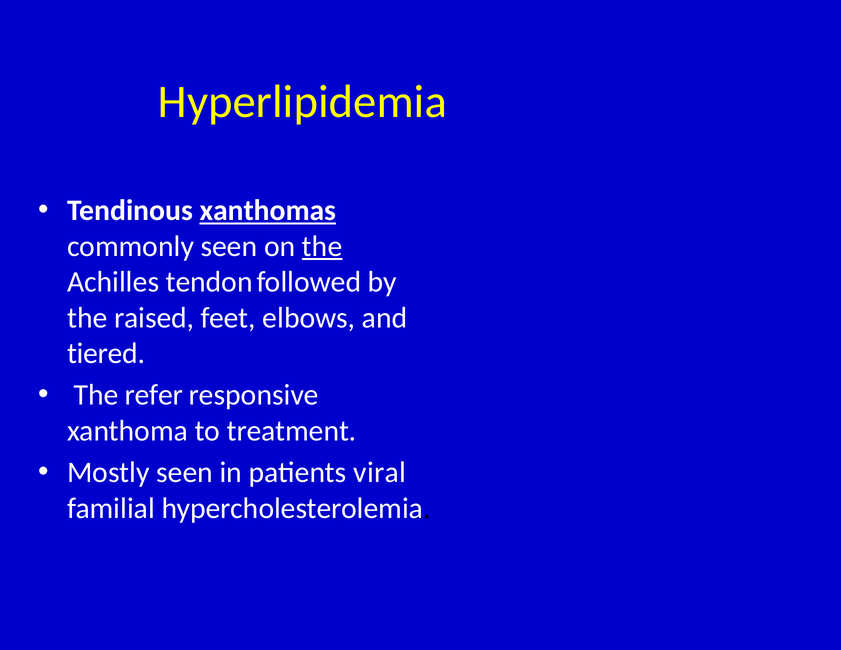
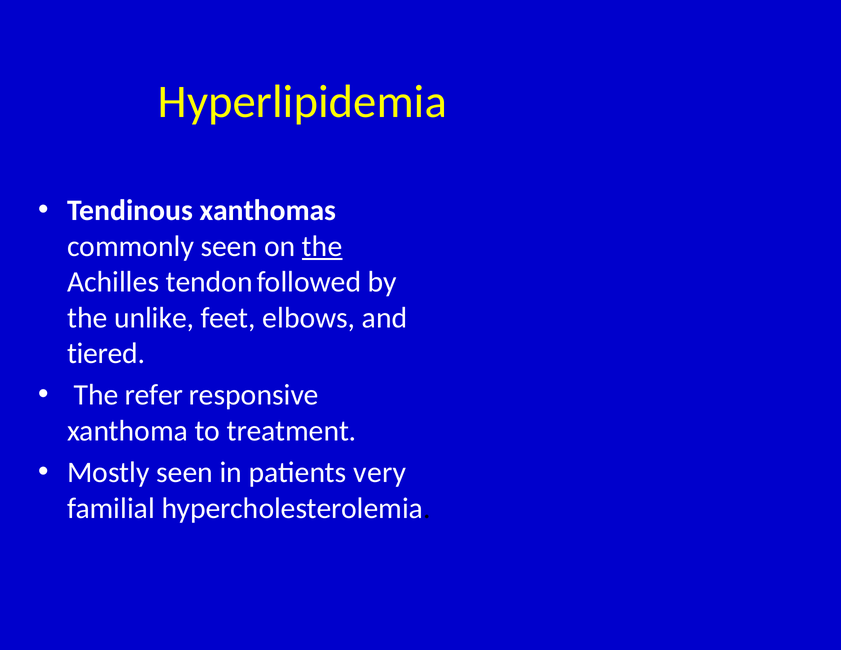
xanthomas underline: present -> none (268, 211)
raised: raised -> unlike (154, 318)
viral: viral -> very (380, 472)
